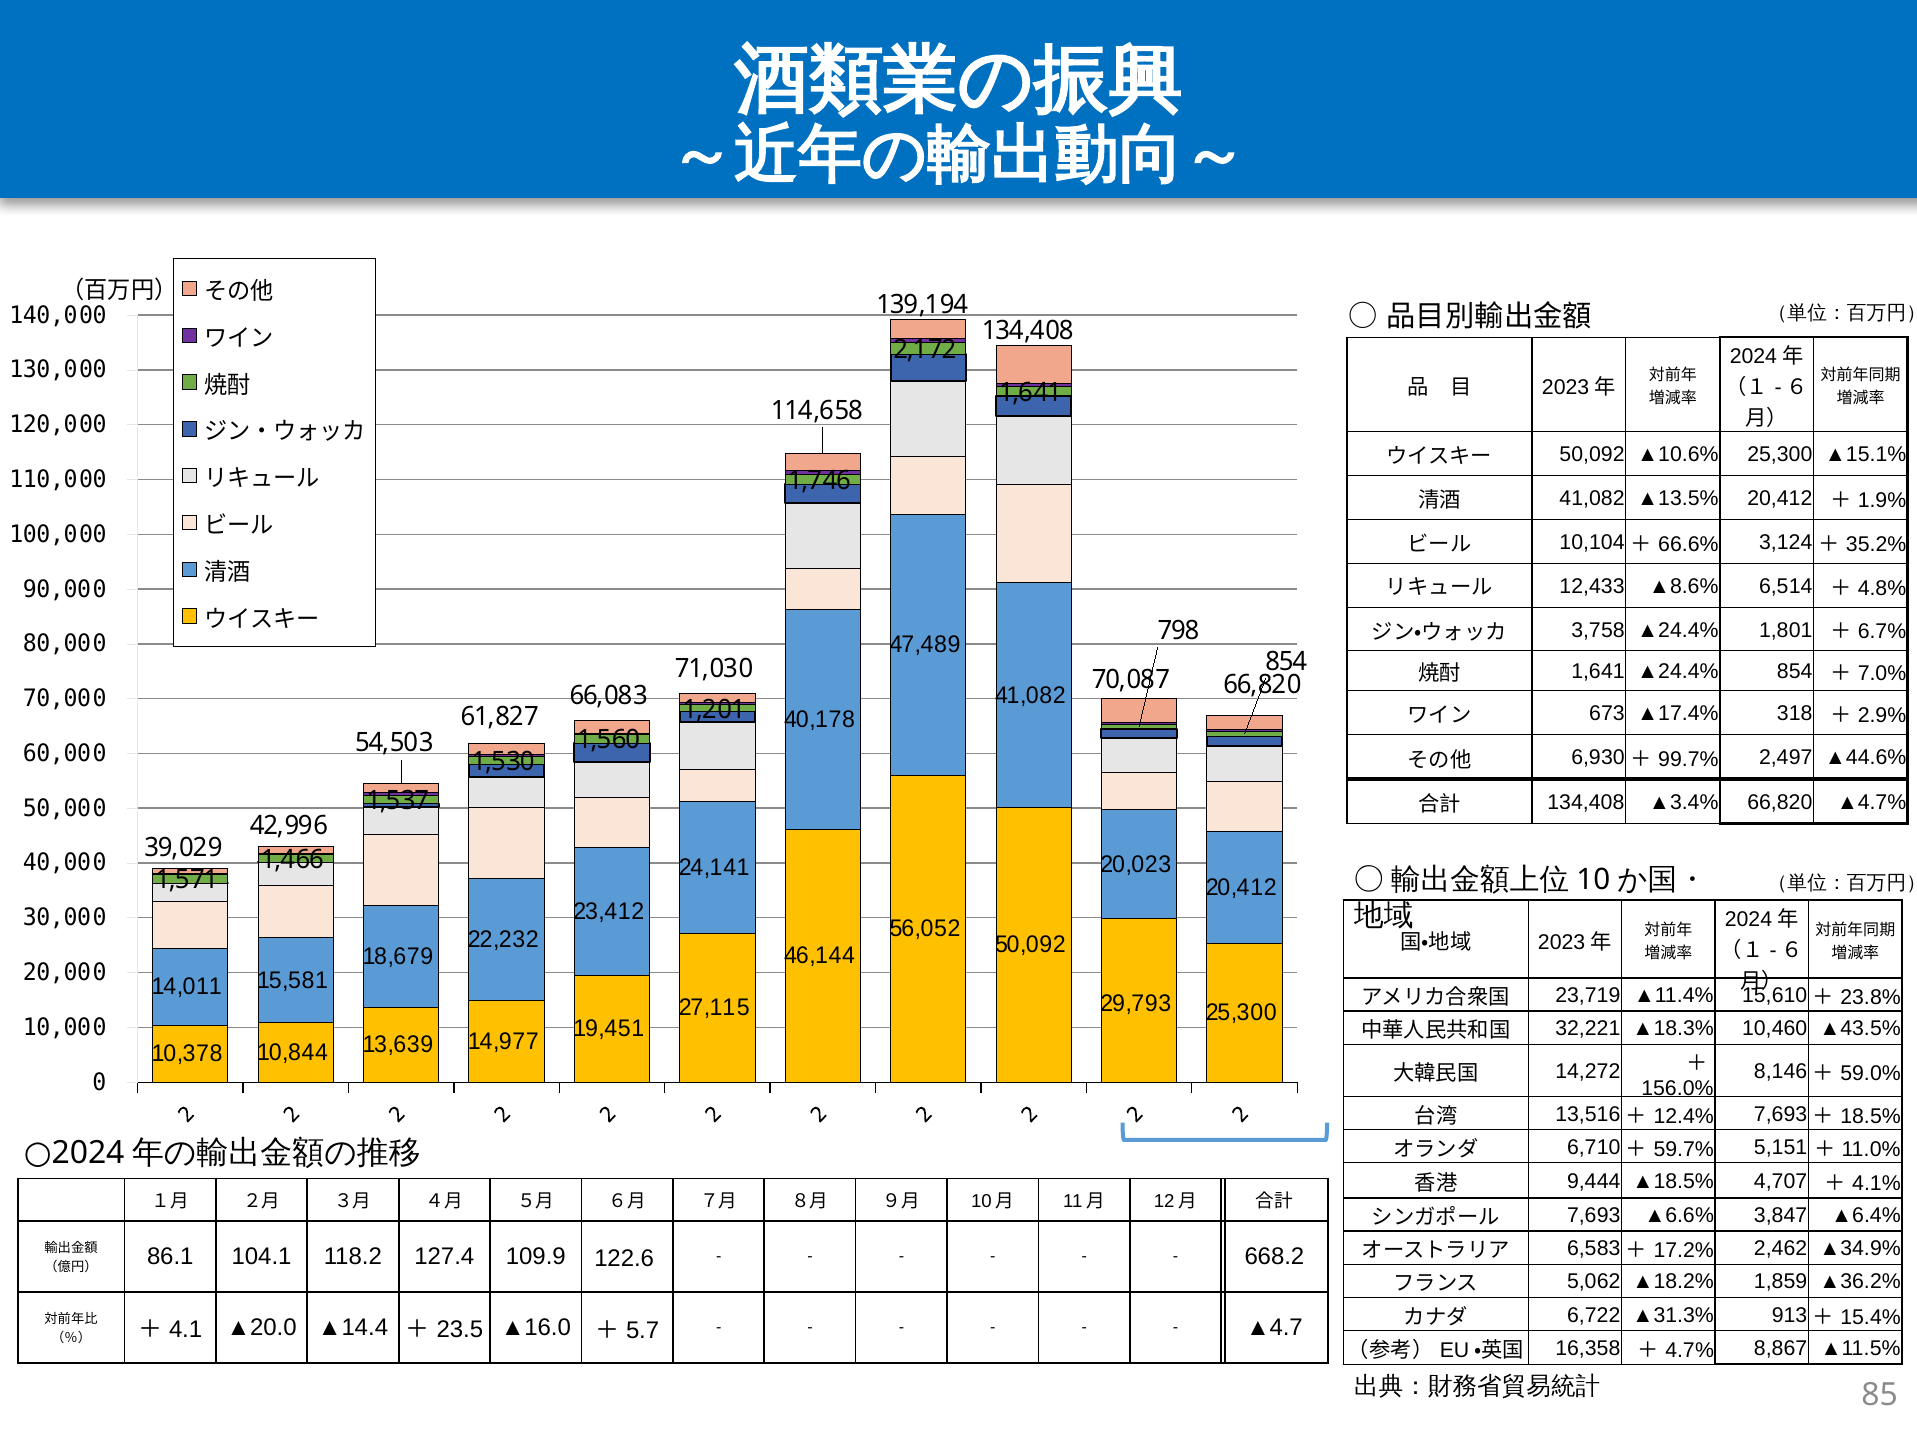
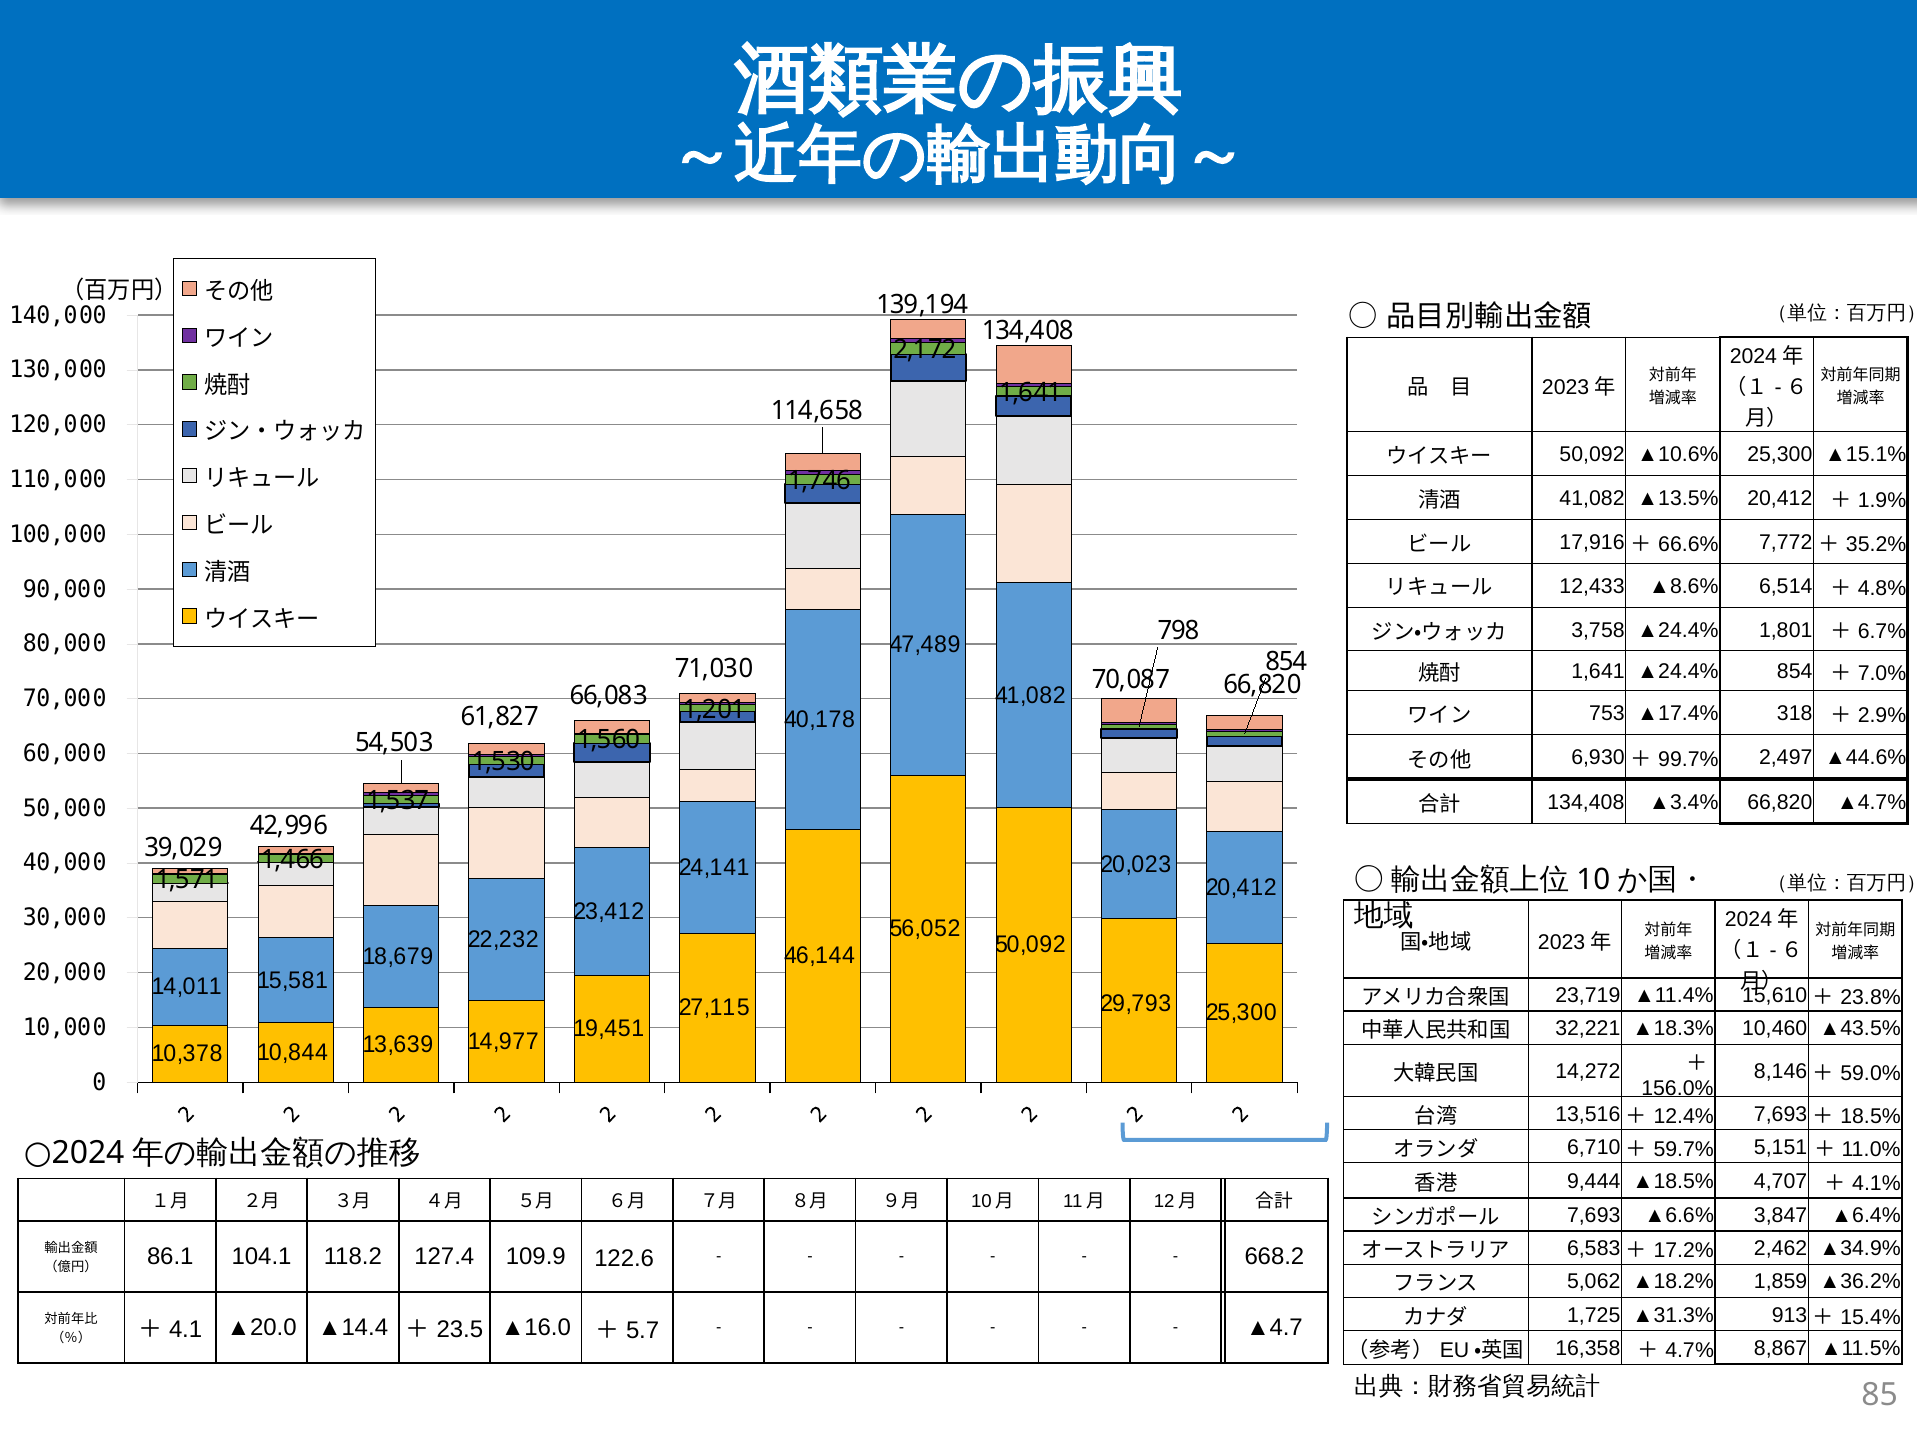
10,104: 10,104 -> 17,916 (1592, 542)
3,124: 3,124 -> 7,772 (1786, 542)
673: 673 -> 753 (1607, 714)
6,722: 6,722 -> 1,725 (1594, 1315)
